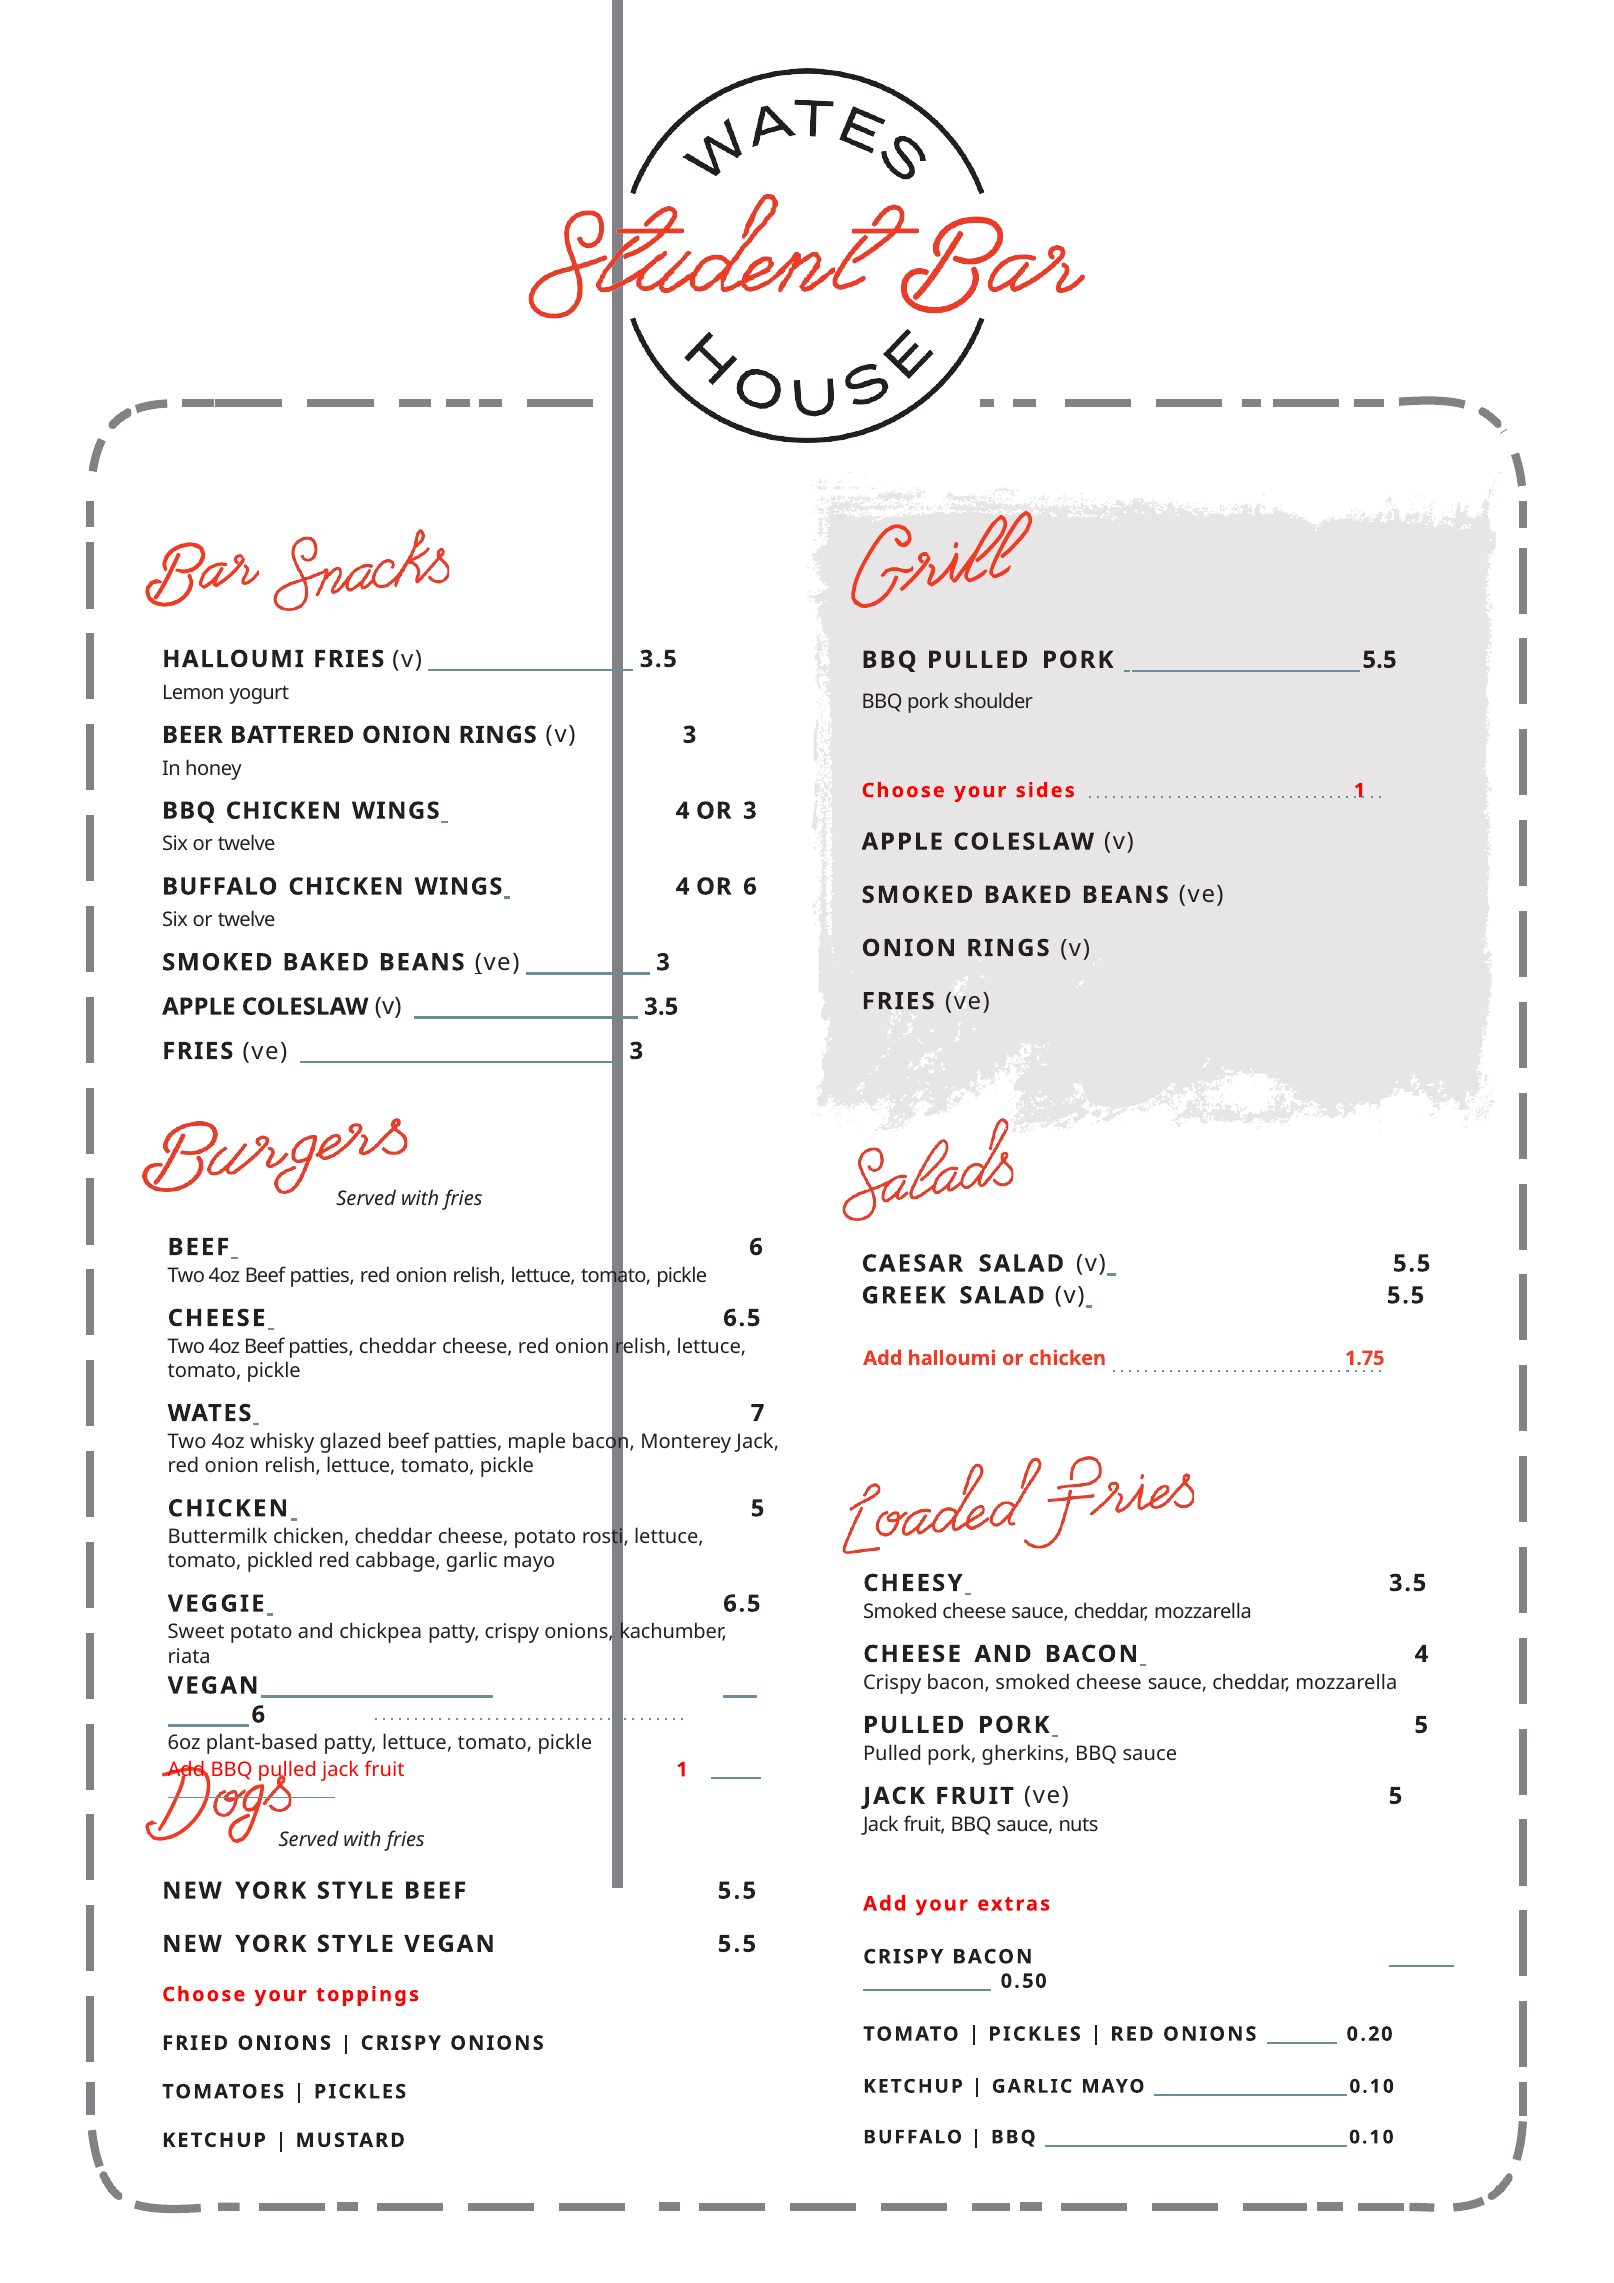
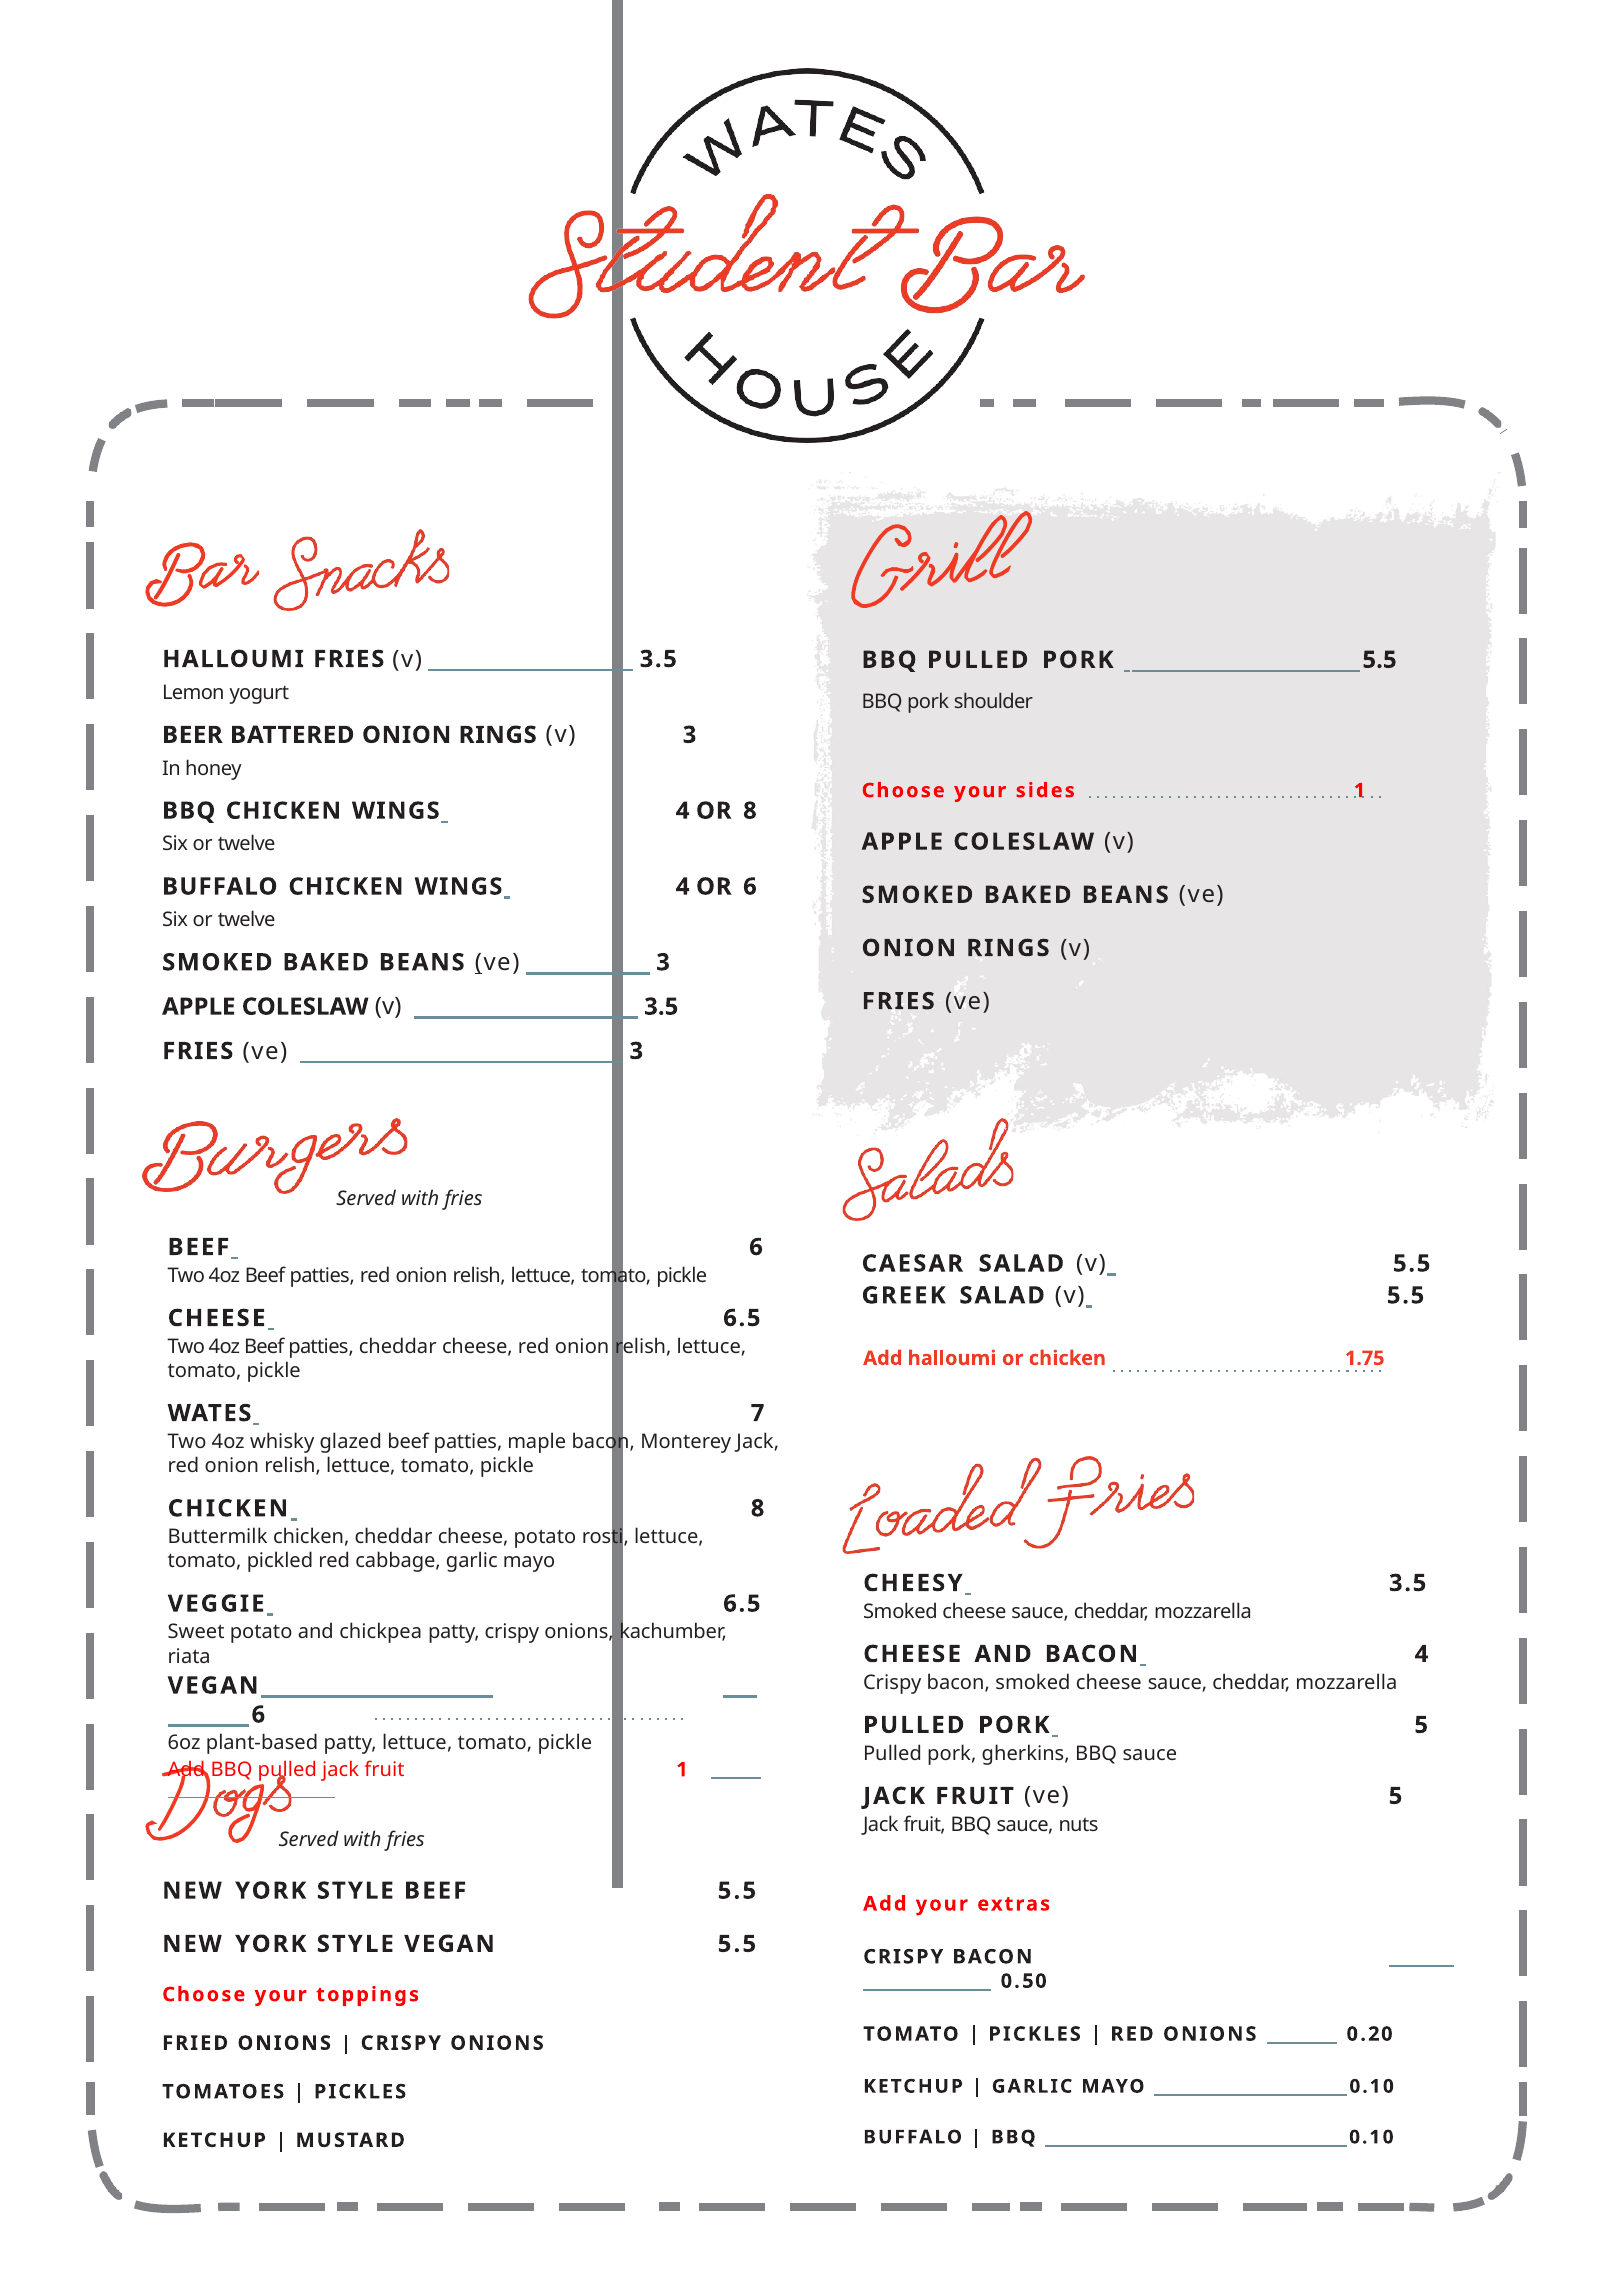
OR 3: 3 -> 8 (750, 811)
CHICKEN 5: 5 -> 8 (758, 1508)
